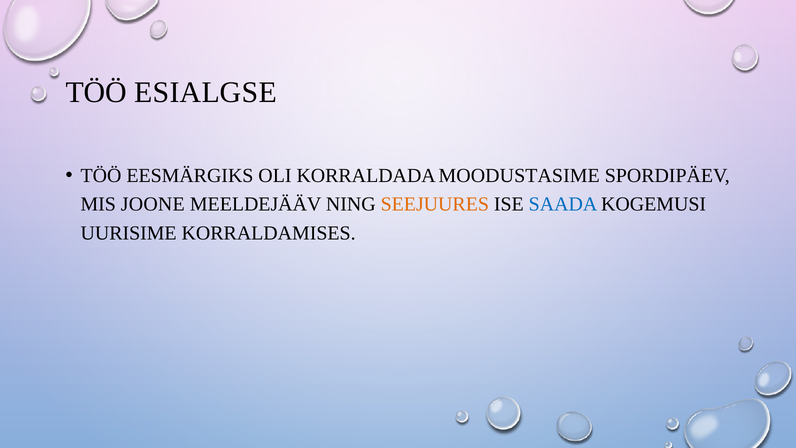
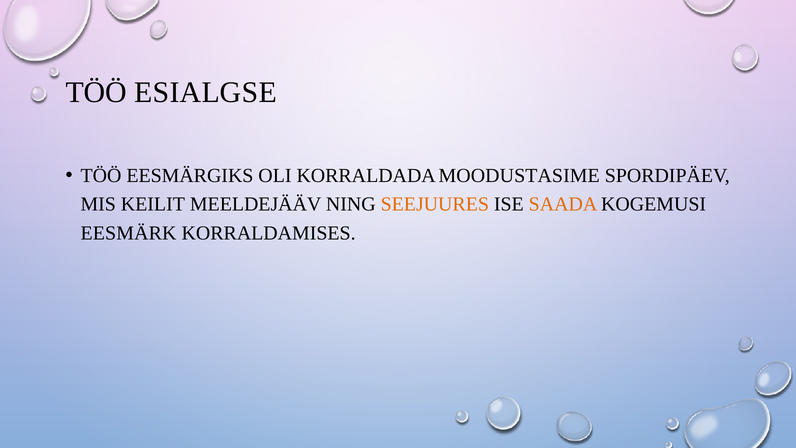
JOONE: JOONE -> KEILIT (153, 204)
SAADA colour: blue -> orange (563, 204)
UURISIME: UURISIME -> EESMÄRK (129, 233)
